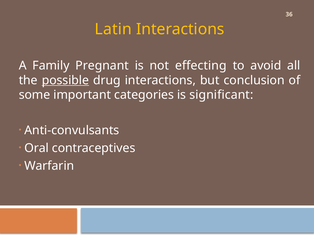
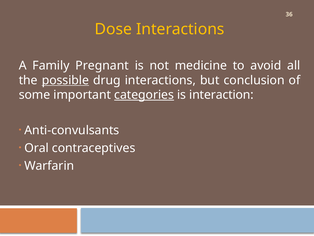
Latin: Latin -> Dose (113, 29)
effecting: effecting -> medicine (201, 65)
categories underline: none -> present (144, 95)
significant: significant -> interaction (221, 95)
